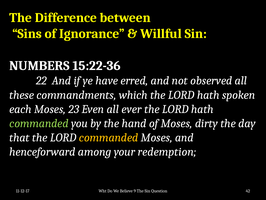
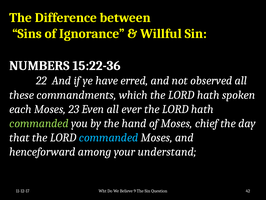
dirty: dirty -> chief (206, 123)
commanded colour: yellow -> light blue (109, 137)
redemption: redemption -> understand (167, 151)
